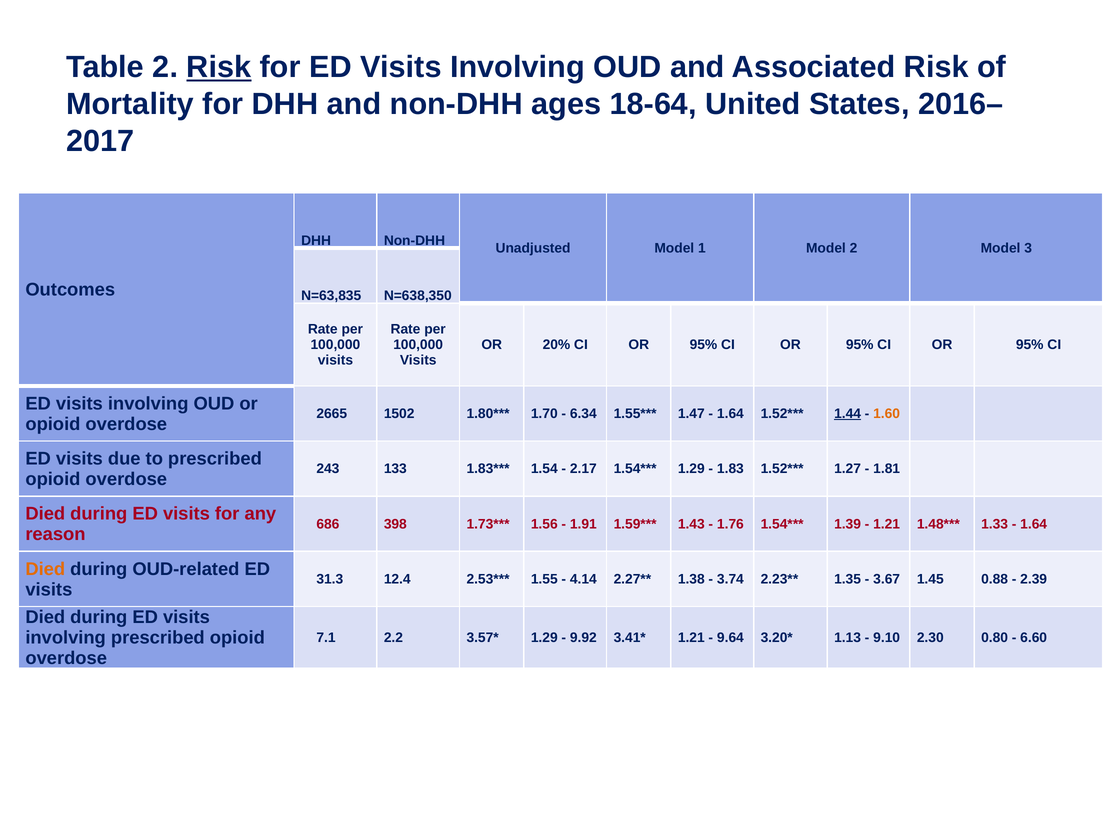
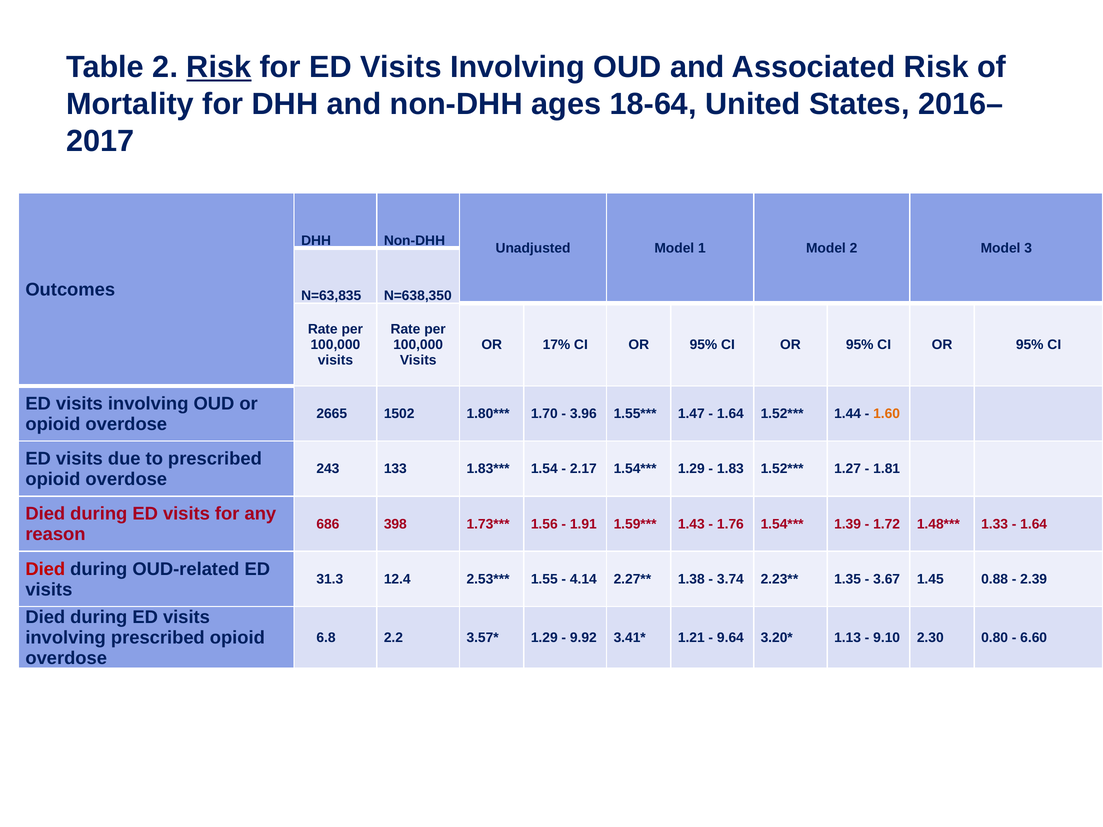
20%: 20% -> 17% (556, 345)
6.34: 6.34 -> 3.96 (583, 414)
1.44 underline: present -> none (848, 414)
1.21: 1.21 -> 1.72 (887, 524)
Died colour: orange -> red (45, 569)
7.1: 7.1 -> 6.8 (326, 638)
